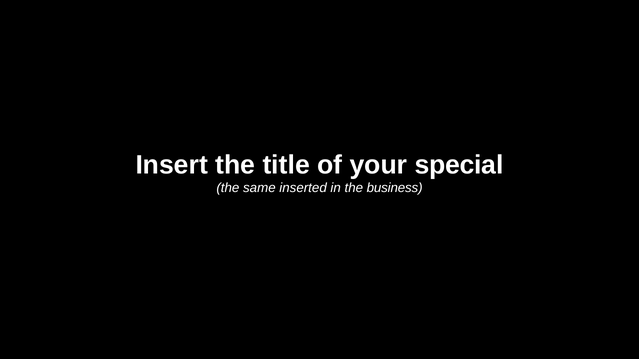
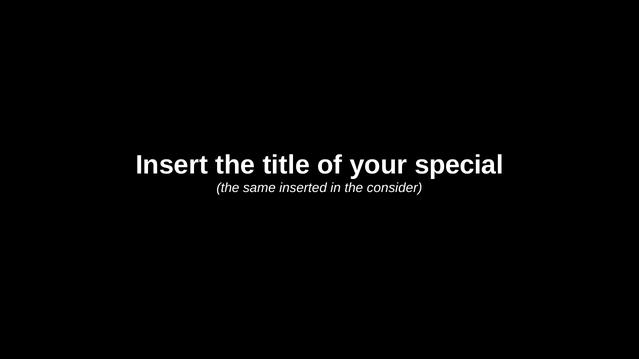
business: business -> consider (394, 188)
